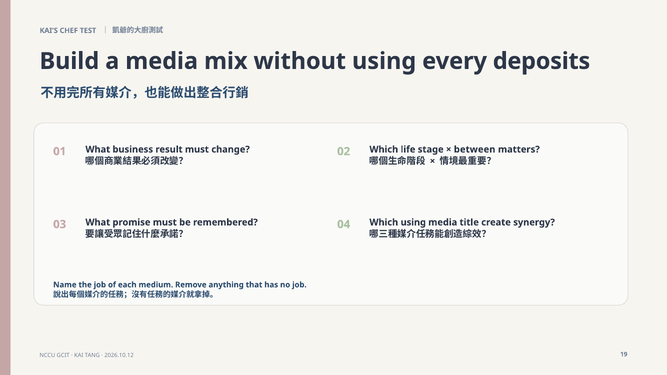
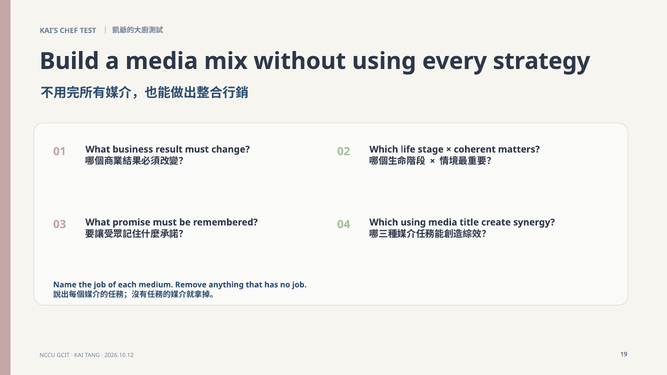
deposits: deposits -> strategy (542, 61)
between: between -> coherent (475, 149)
